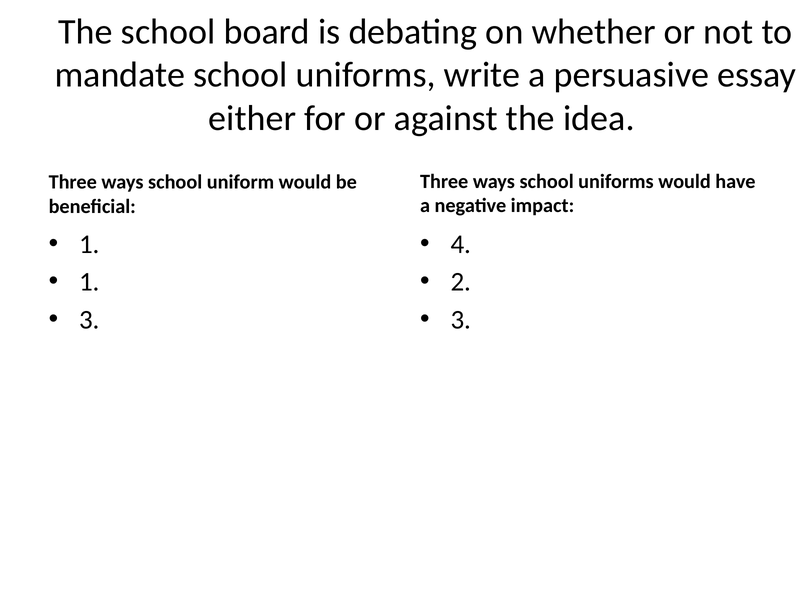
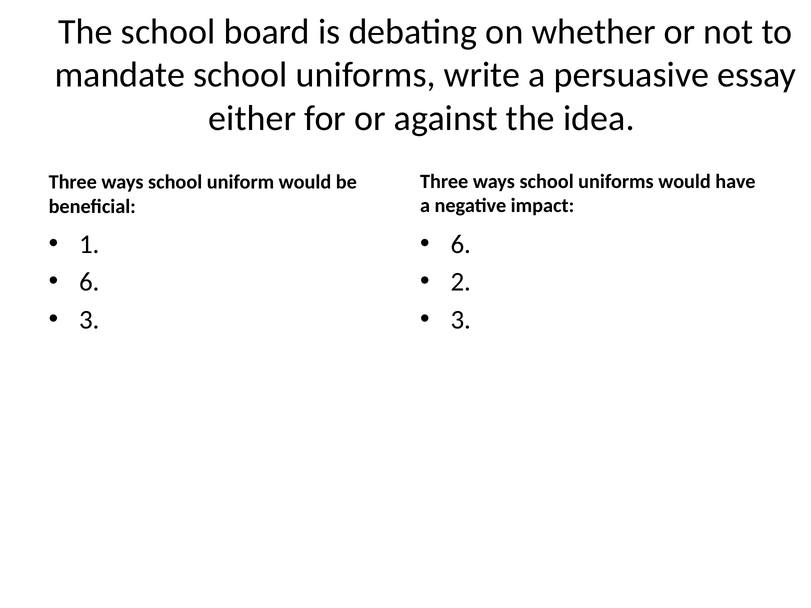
4: 4 -> 6 (461, 244)
1: 1 -> 6 (89, 282)
